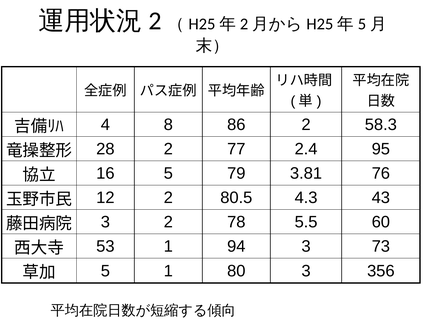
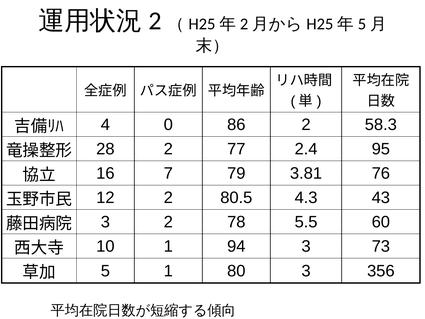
8: 8 -> 0 (168, 125)
16 5: 5 -> 7 (168, 173)
53: 53 -> 10 (105, 246)
